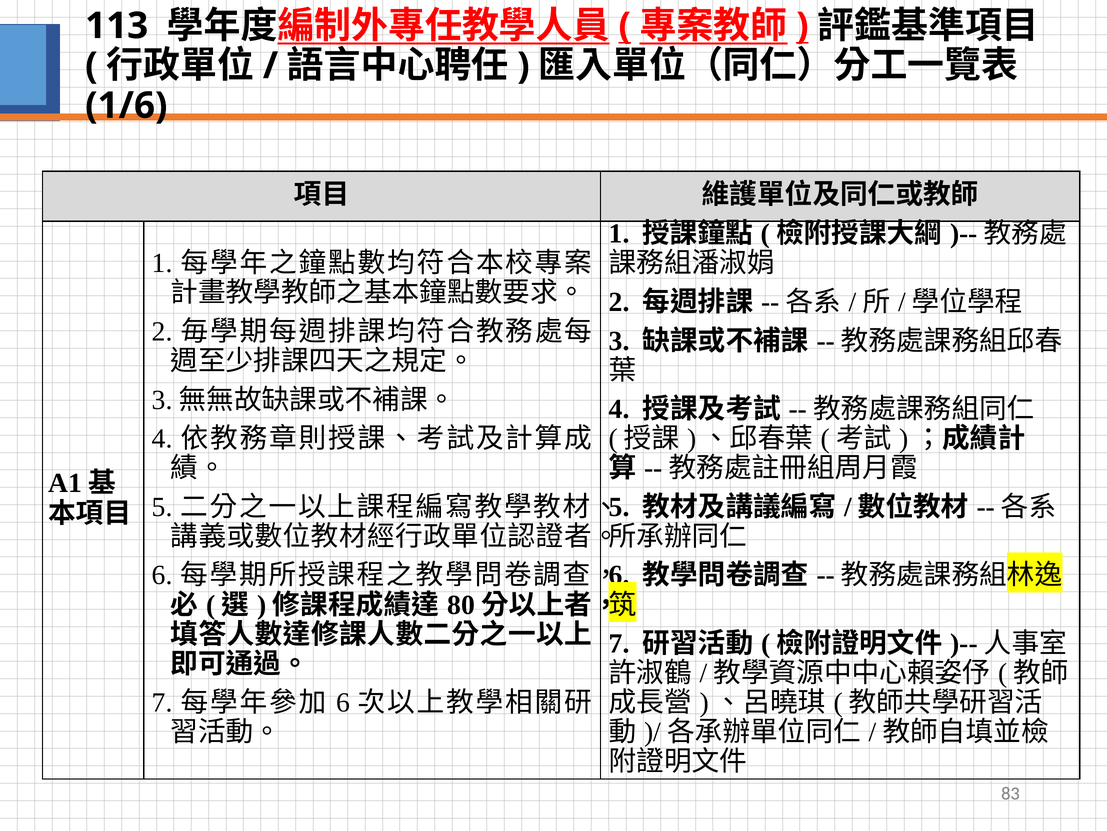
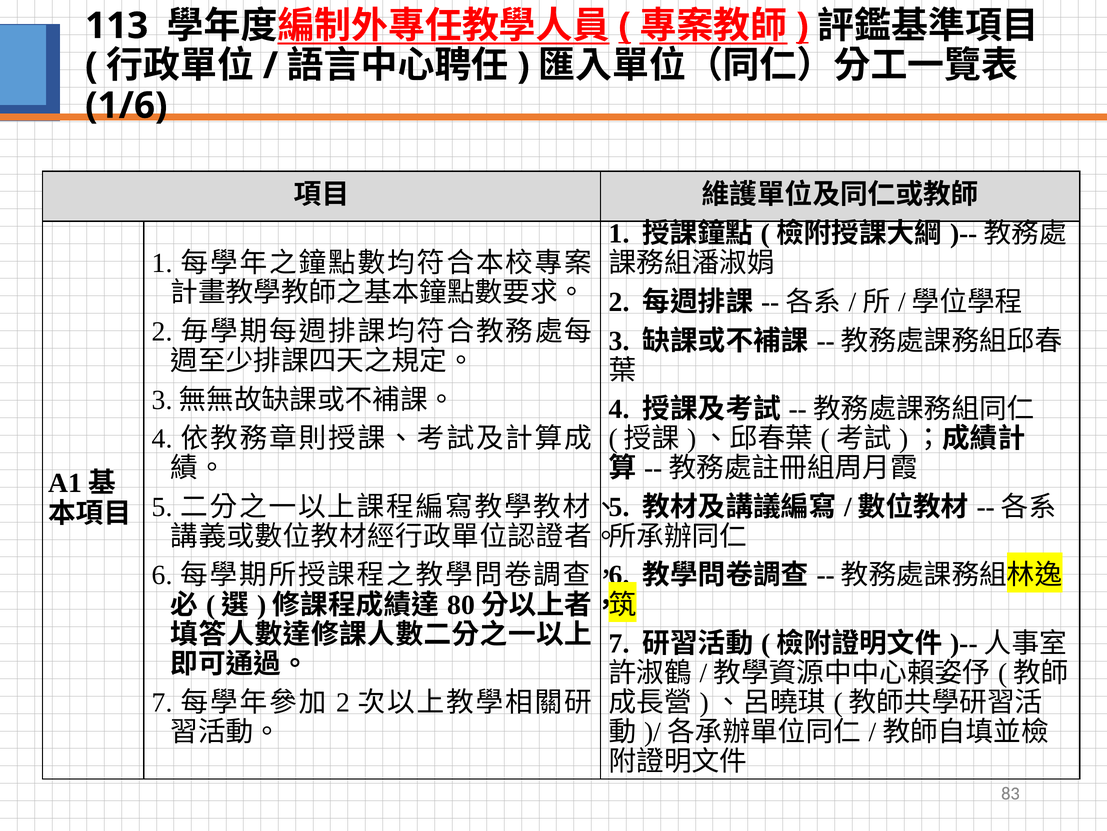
6: 6 -> 2 (343, 702)
